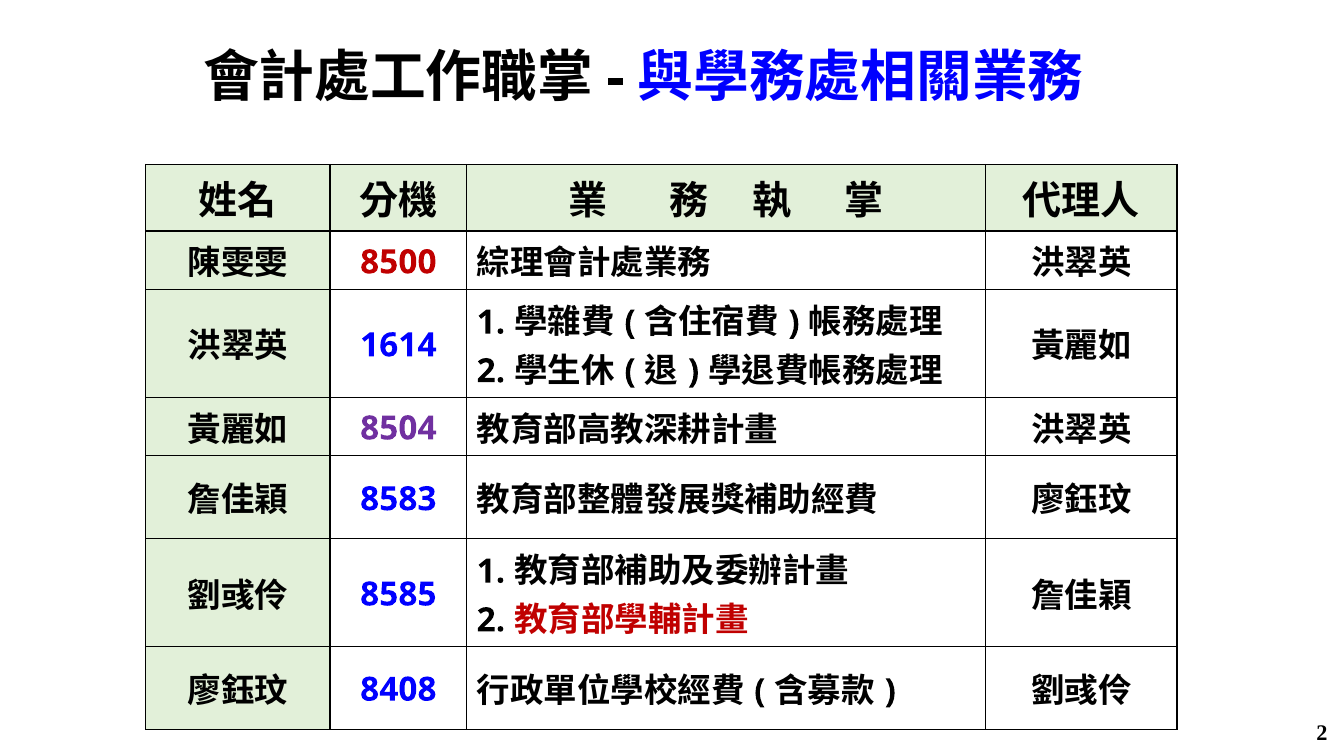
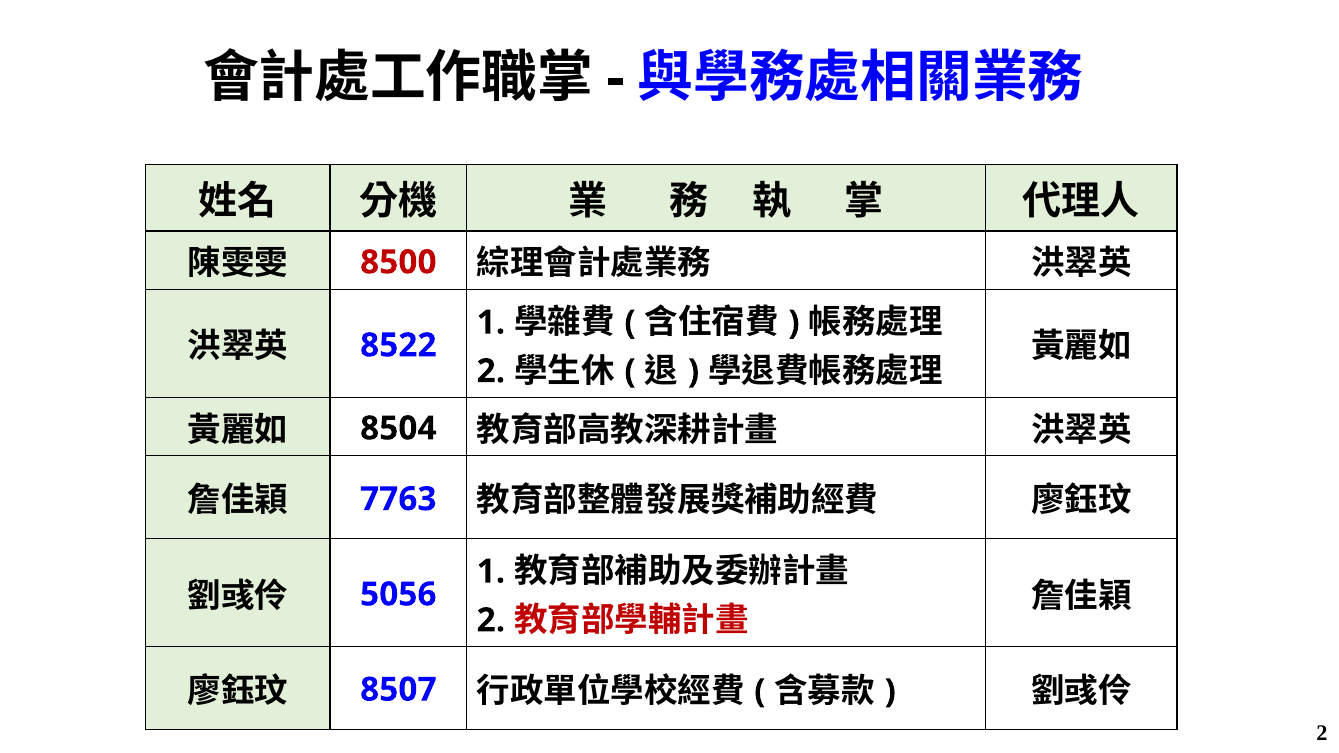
1614: 1614 -> 8522 (398, 345)
8504 colour: purple -> black (398, 428)
8583: 8583 -> 7763 (398, 499)
8585: 8585 -> 5056 (398, 595)
8408: 8408 -> 8507 (398, 690)
